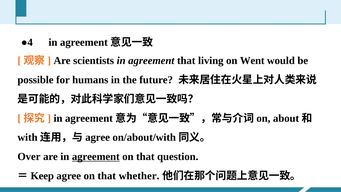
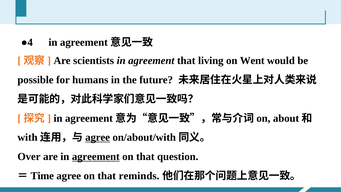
agree underline: none -> present (98, 137)
Keep: Keep -> Time (42, 176)
whether: whether -> reminds (139, 176)
